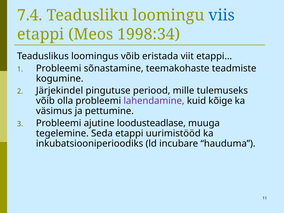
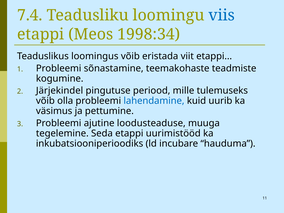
lahendamine colour: purple -> blue (154, 101)
kõige: kõige -> uurib (220, 101)
loodusteadlase: loodusteadlase -> loodusteaduse (151, 123)
